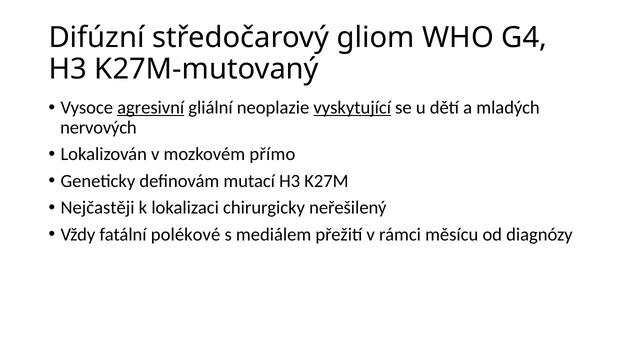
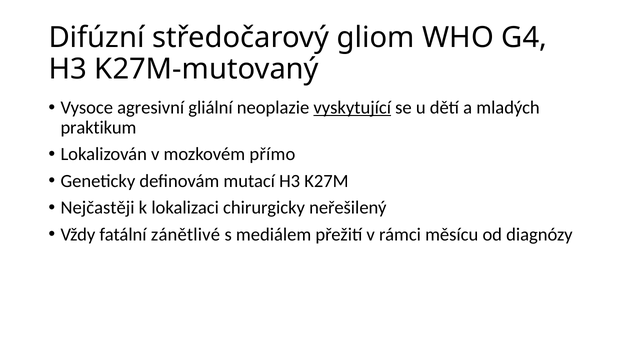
agresivní underline: present -> none (151, 108)
nervových: nervových -> praktikum (98, 128)
polékové: polékové -> zánětlivé (186, 235)
